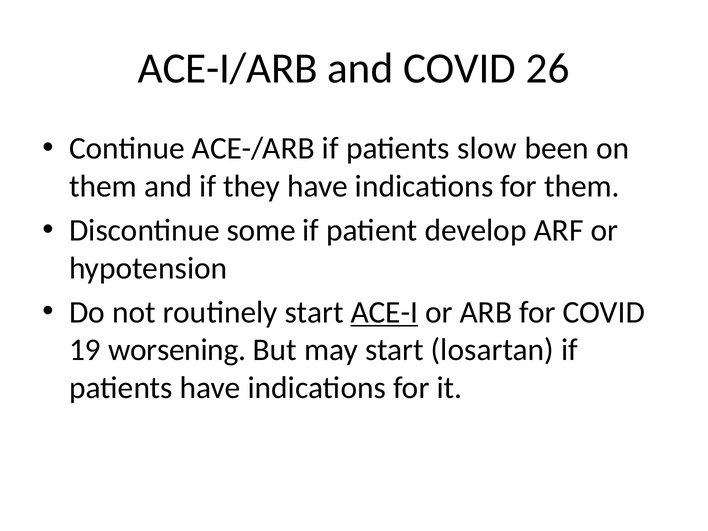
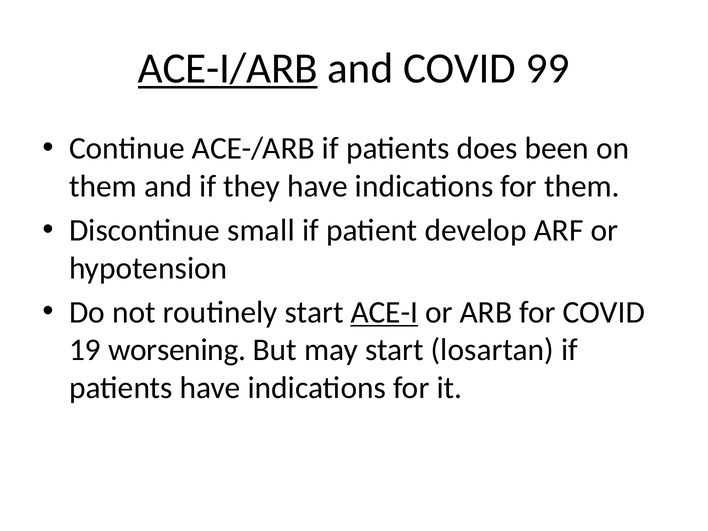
ACE-I/ARB underline: none -> present (228, 69)
26: 26 -> 99 (548, 69)
slow: slow -> does (487, 149)
some: some -> small (261, 230)
